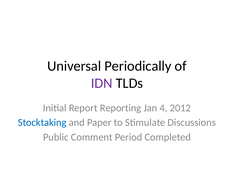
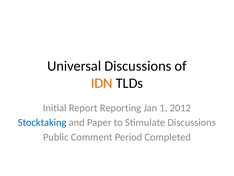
Universal Periodically: Periodically -> Discussions (138, 66)
IDN colour: purple -> orange (102, 83)
4: 4 -> 1 (164, 108)
